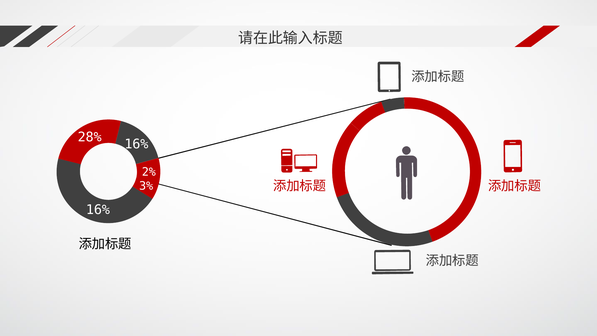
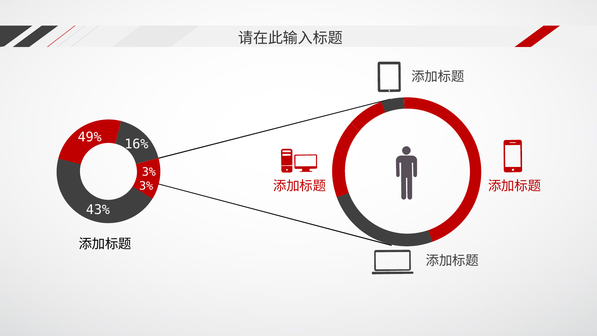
28%: 28% -> 49% (90, 137)
2%: 2% -> 3% (149, 172)
16%: 16% -> 43% (98, 210)
